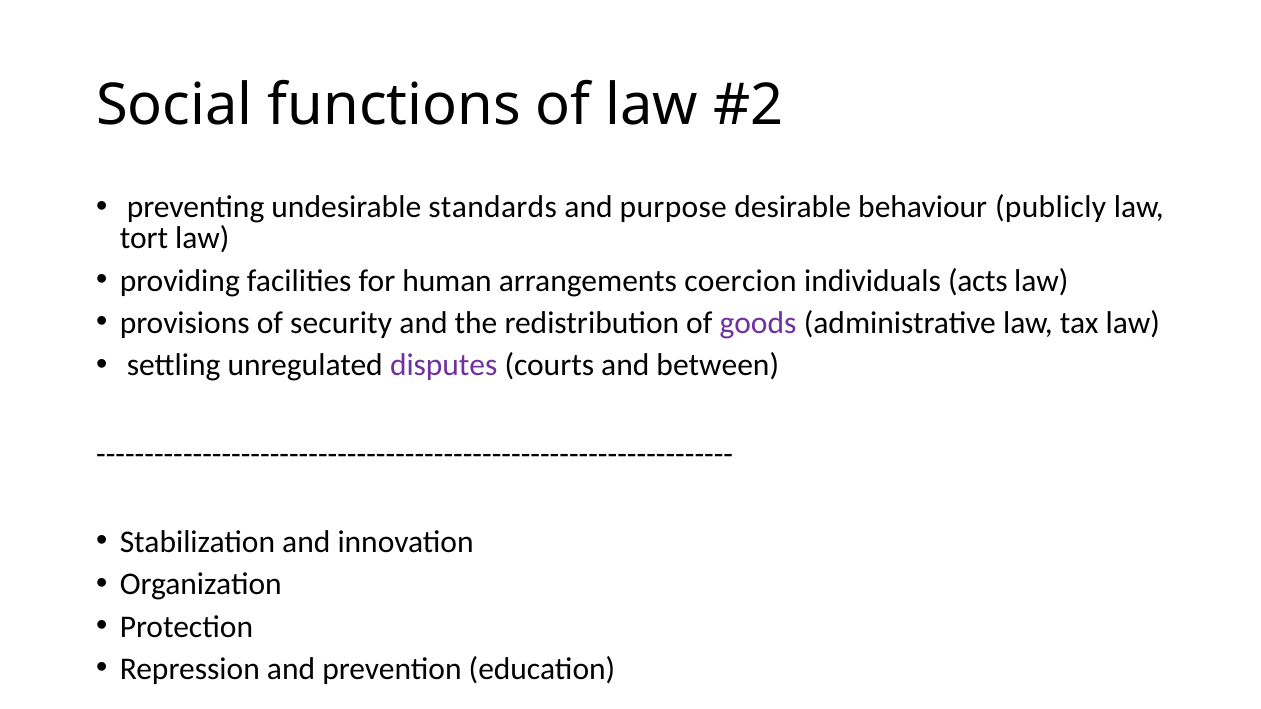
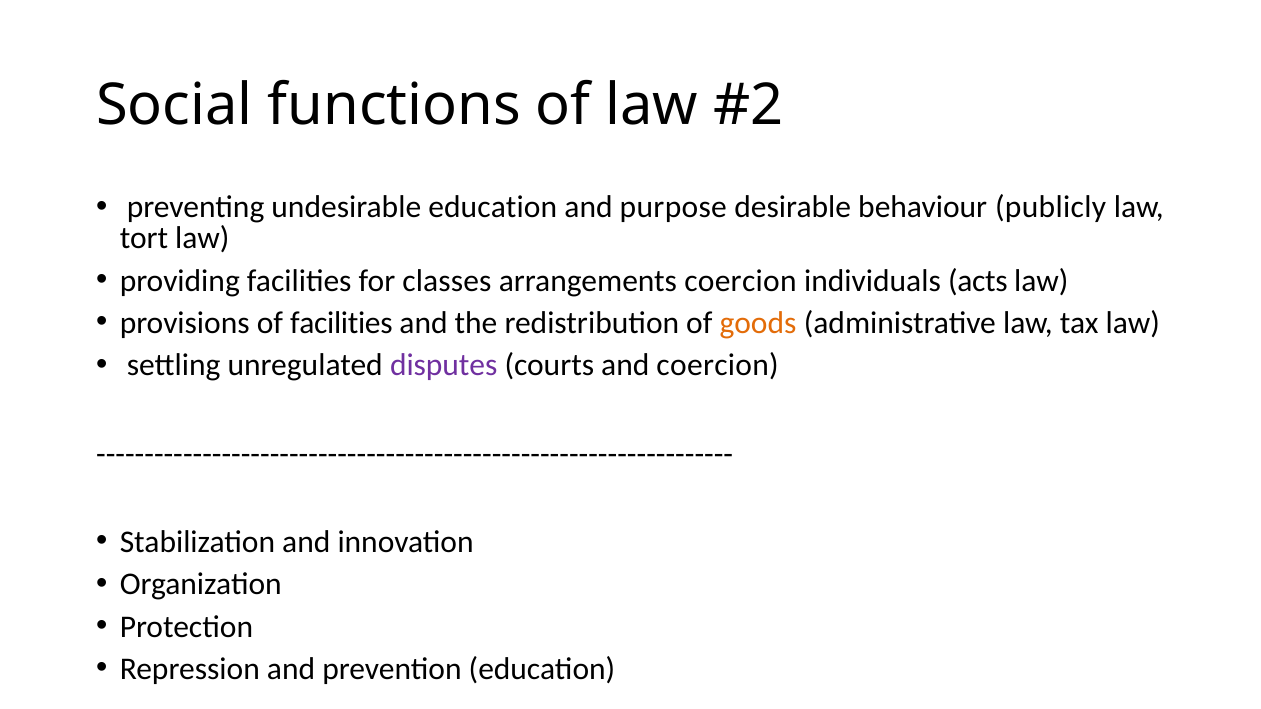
undesirable standards: standards -> education (493, 208)
human: human -> classes (447, 281)
of security: security -> facilities (341, 323)
goods colour: purple -> orange (758, 323)
and between: between -> coercion (718, 366)
